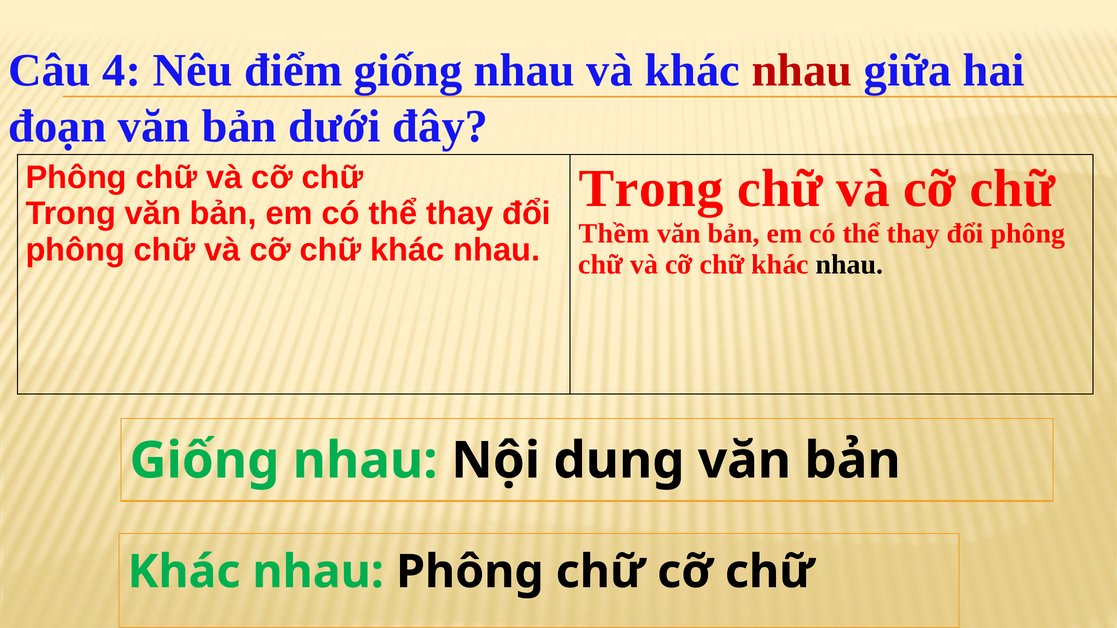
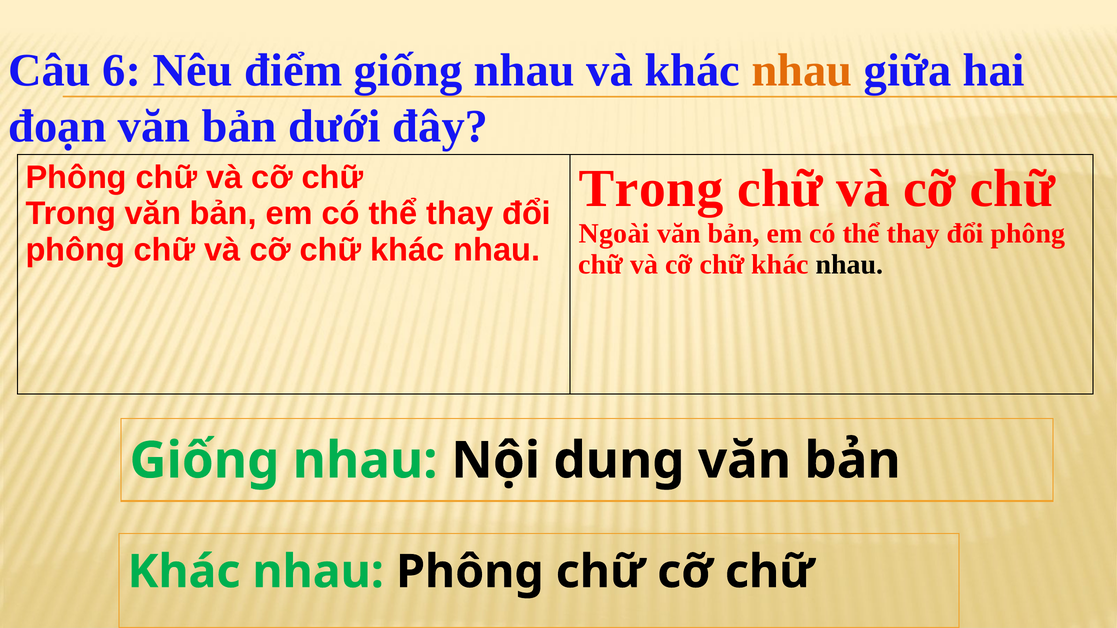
4: 4 -> 6 (122, 70)
nhau colour: red -> orange (802, 70)
Thềm: Thềm -> Ngoài (614, 234)
